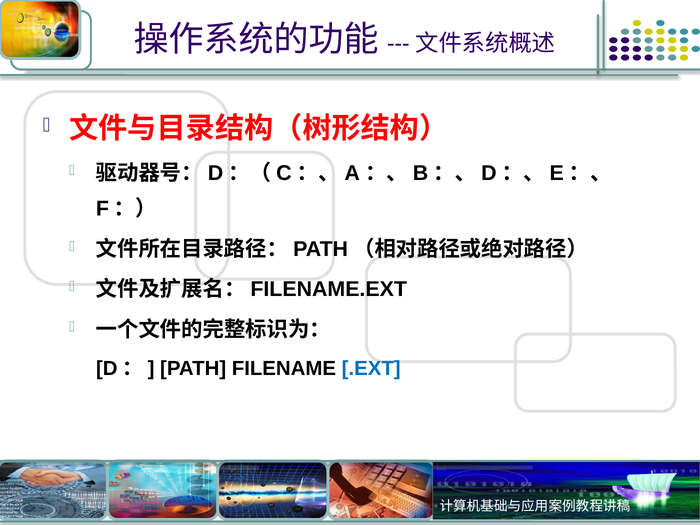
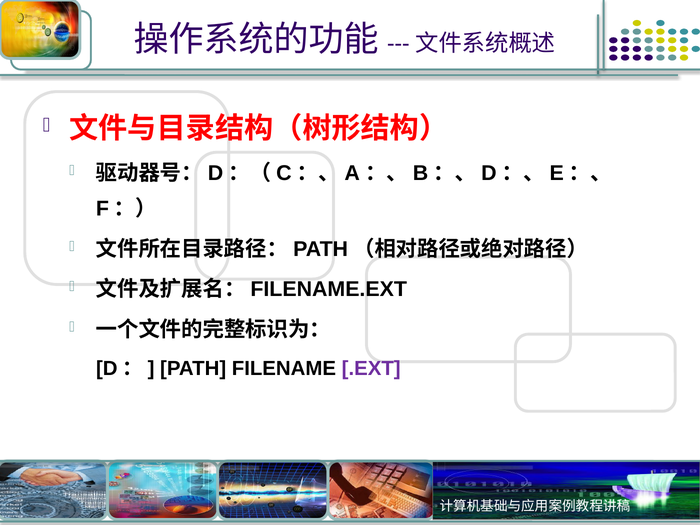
.EXT colour: blue -> purple (371, 368)
